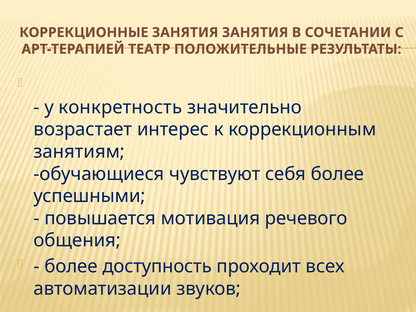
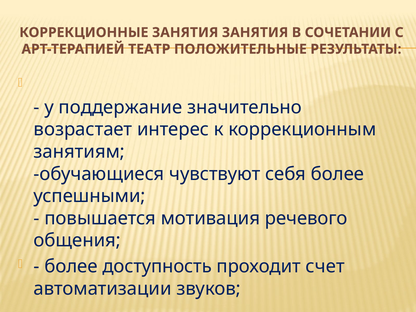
конкретность: конкретность -> поддержание (120, 107)
всех: всех -> счет (325, 266)
